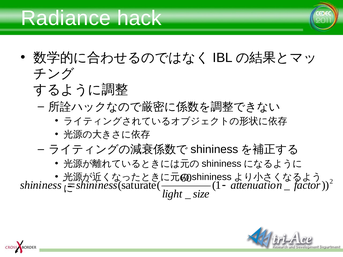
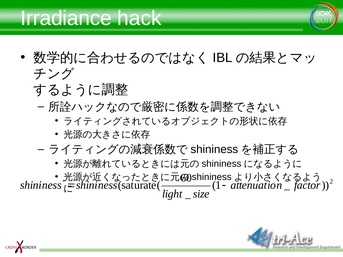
Radiance: Radiance -> Irradiance (66, 18)
